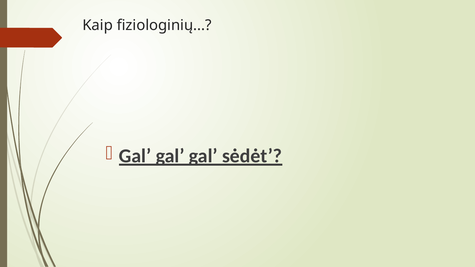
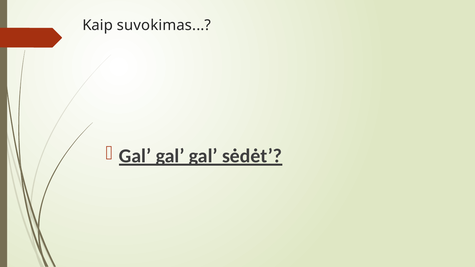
fiziologinių: fiziologinių -> suvokimas (164, 25)
